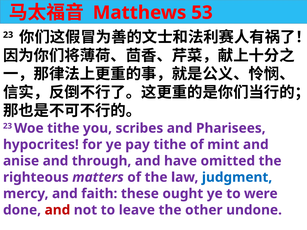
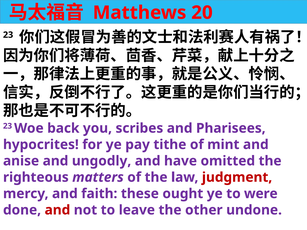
53: 53 -> 20 (202, 13)
Woe tithe: tithe -> back (63, 128)
through: through -> ungodly (102, 161)
judgment colour: blue -> red (237, 177)
